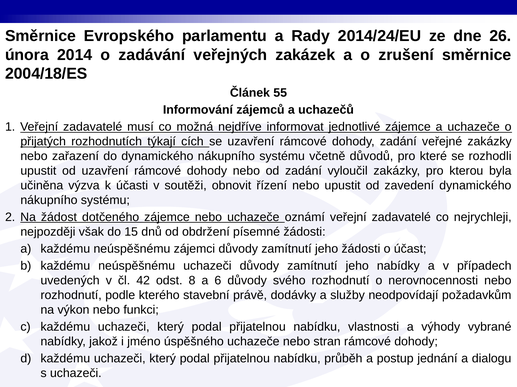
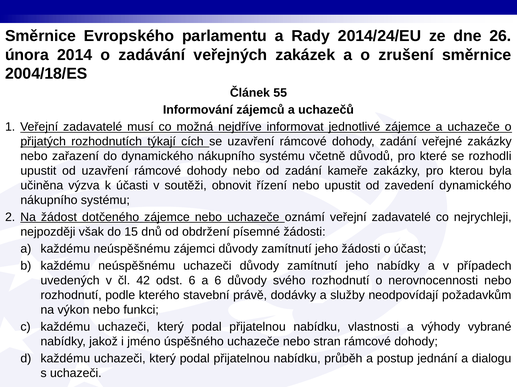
vyloučil: vyloučil -> kameře (348, 171)
odst 8: 8 -> 6 (192, 281)
